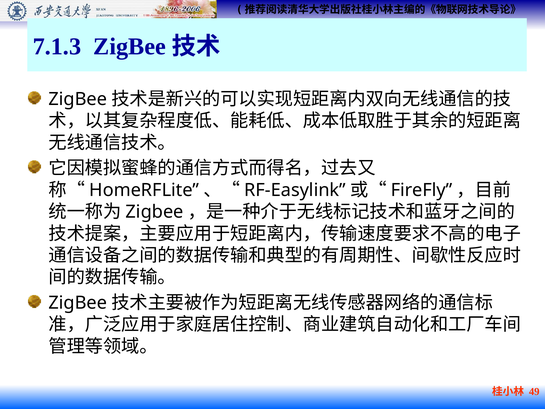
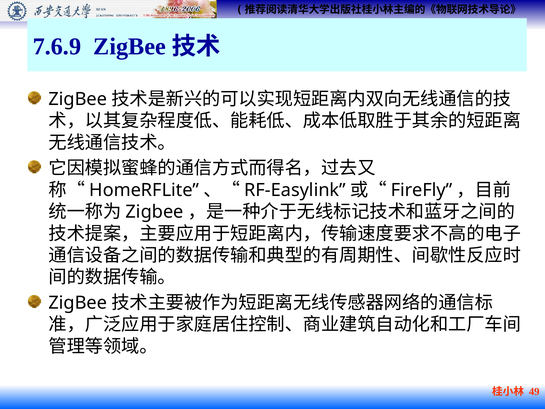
7.1.3: 7.1.3 -> 7.6.9 (57, 46)
